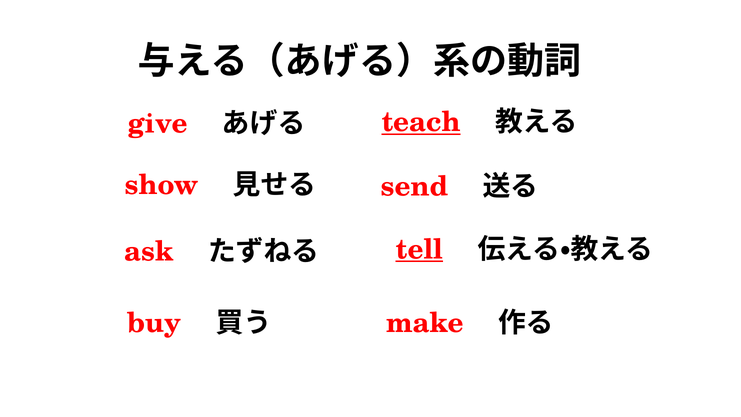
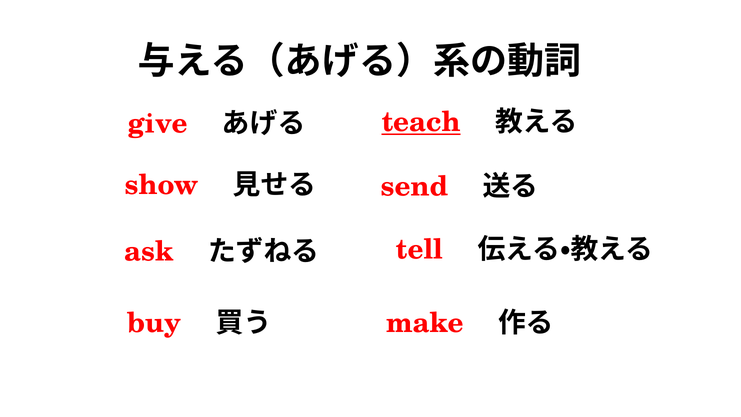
tell underline: present -> none (419, 249)
